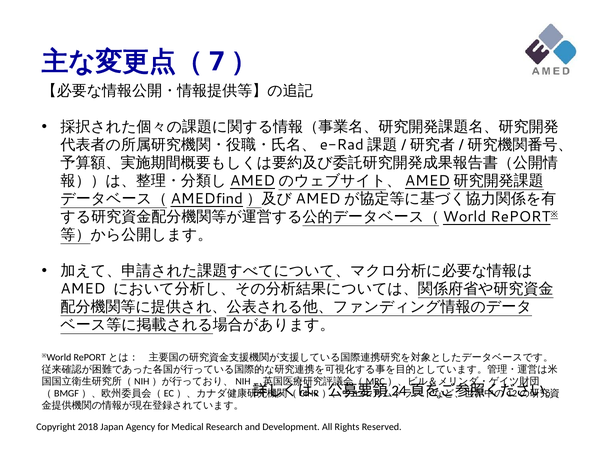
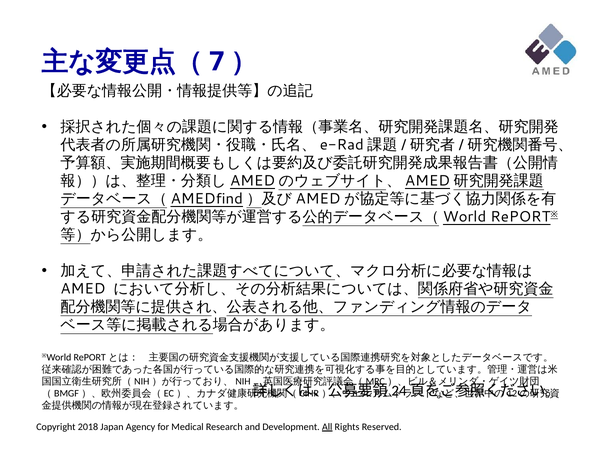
All underline: none -> present (327, 427)
